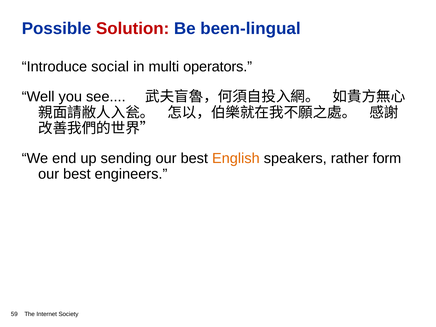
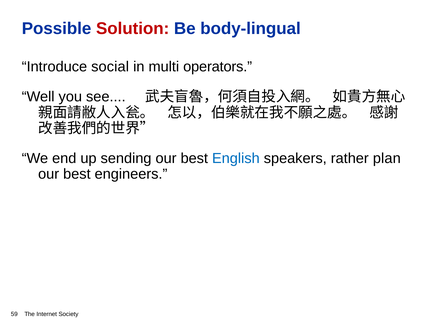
been-lingual: been-lingual -> body-lingual (251, 29)
English colour: orange -> blue (236, 158)
form: form -> plan (387, 158)
